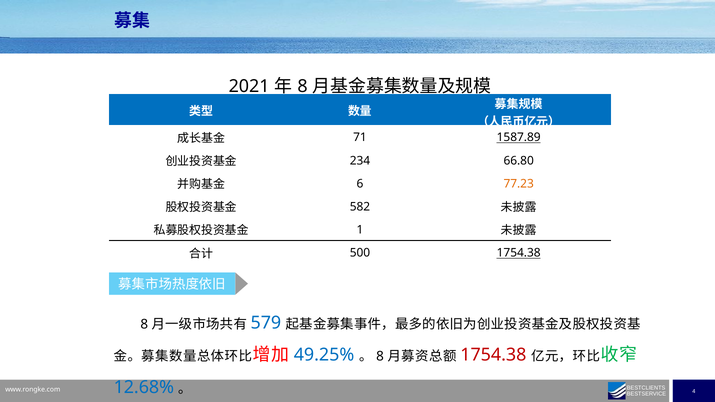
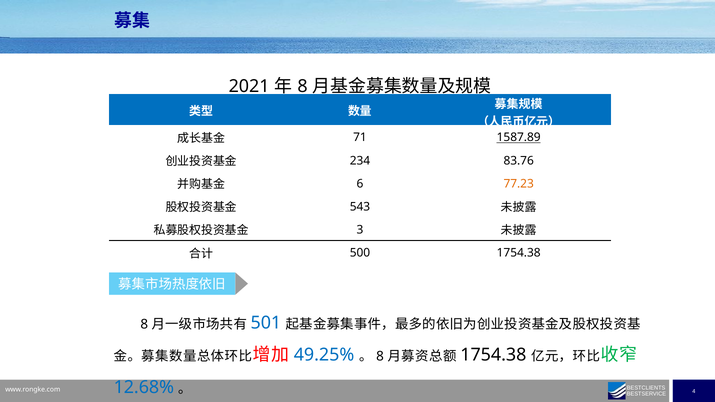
66.80: 66.80 -> 83.76 (519, 161)
582: 582 -> 543 (360, 207)
1: 1 -> 3 (360, 230)
1754.38 underline: present -> none (519, 253)
579: 579 -> 501 (266, 323)
1754.38 colour: red -> black (493, 355)
